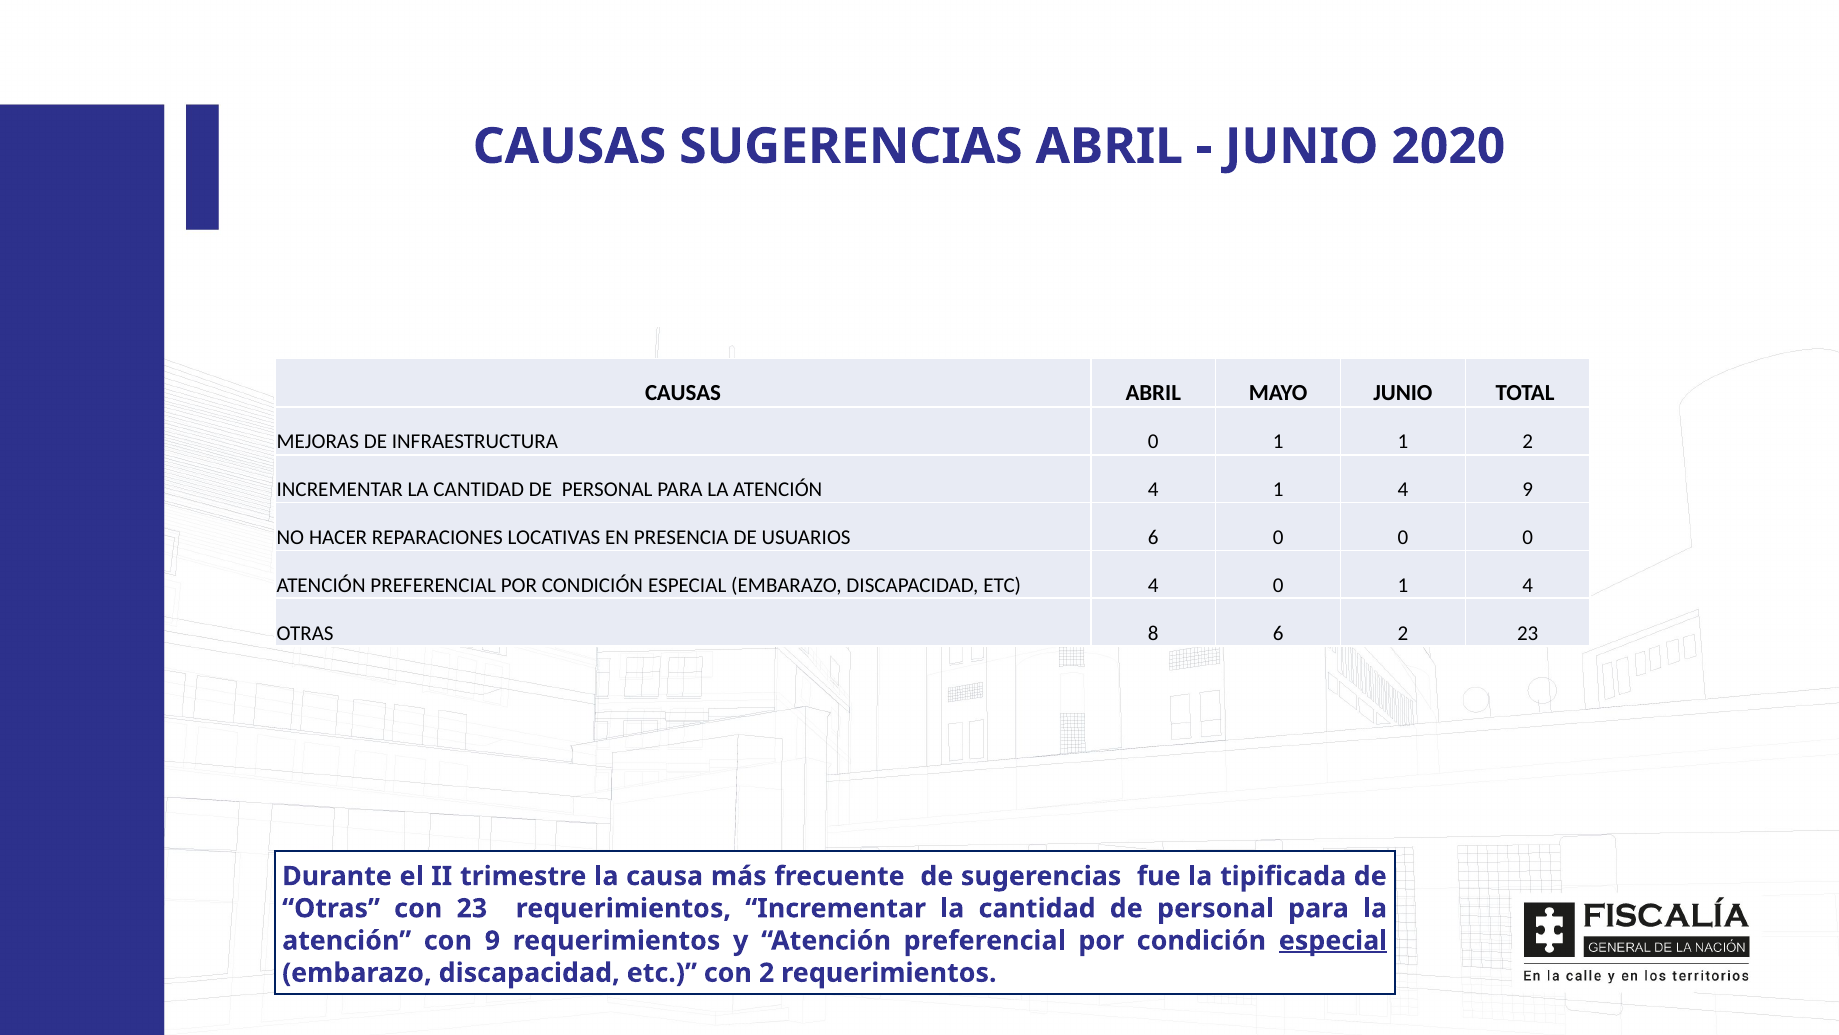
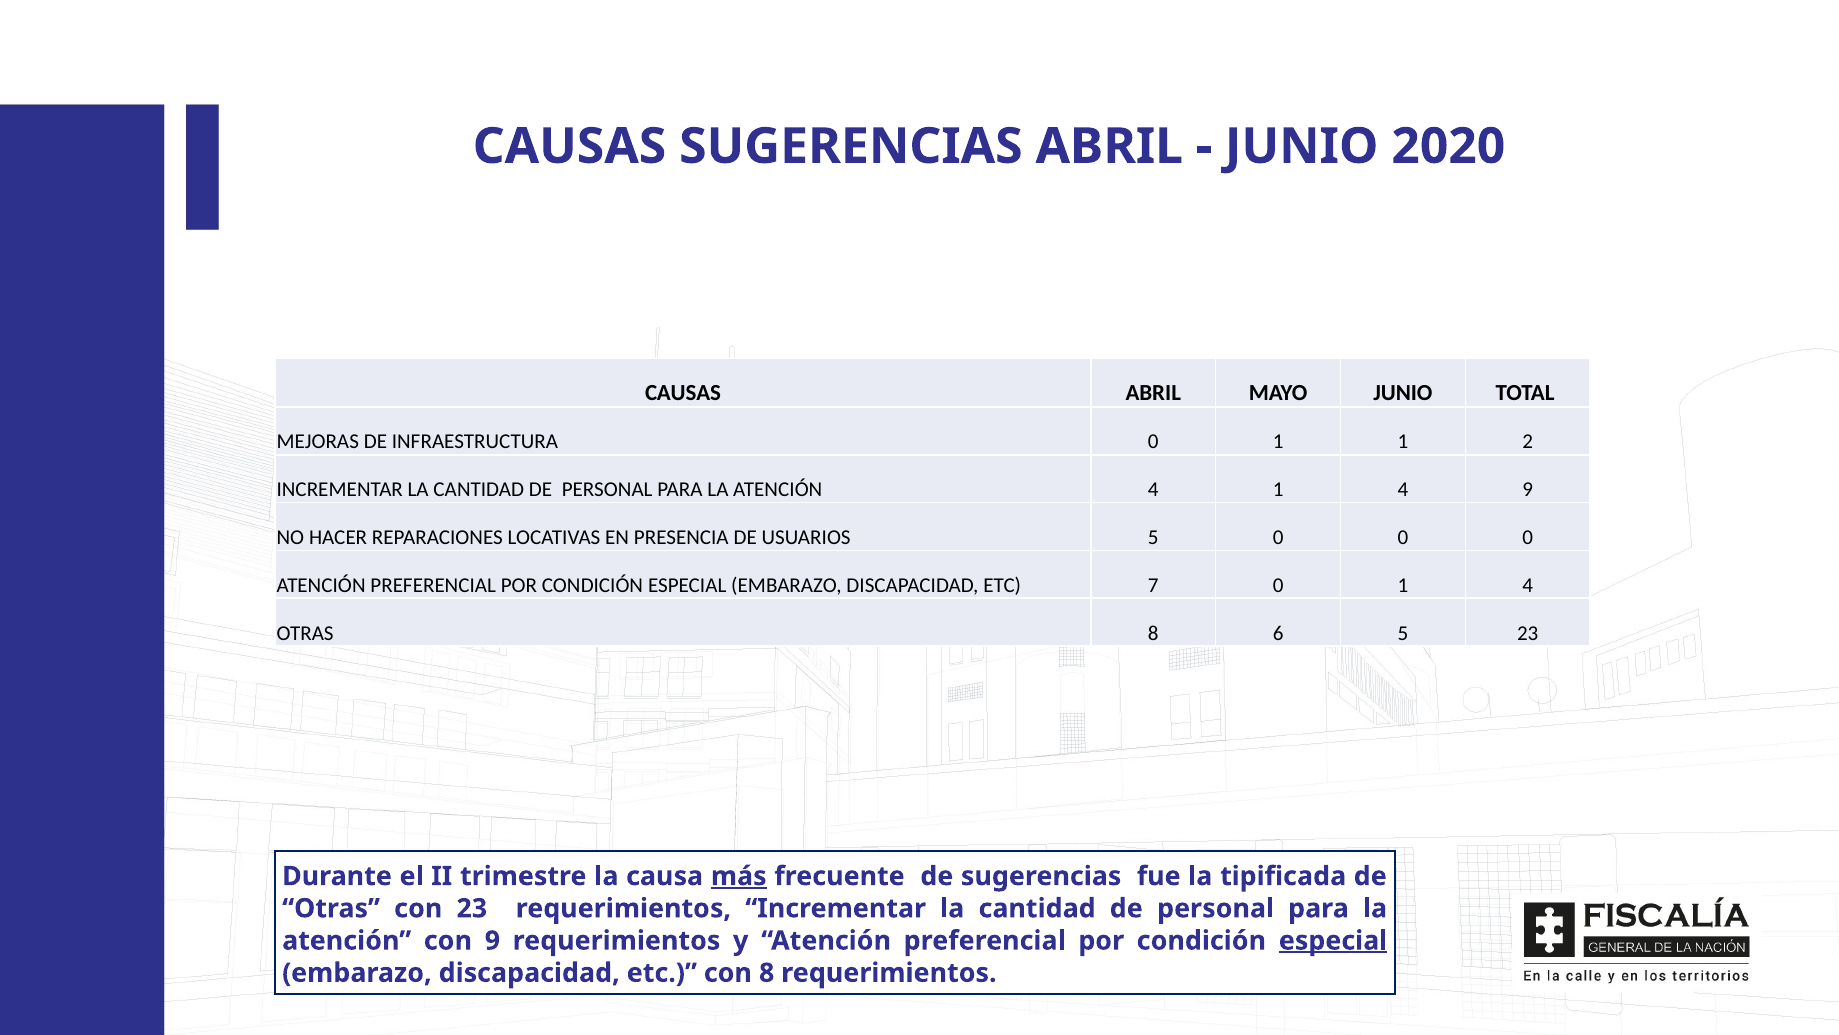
USUARIOS 6: 6 -> 5 (1153, 537)
ETC 4: 4 -> 7 (1153, 585)
6 2: 2 -> 5 (1403, 633)
más underline: none -> present (739, 876)
con 2: 2 -> 8 (767, 972)
